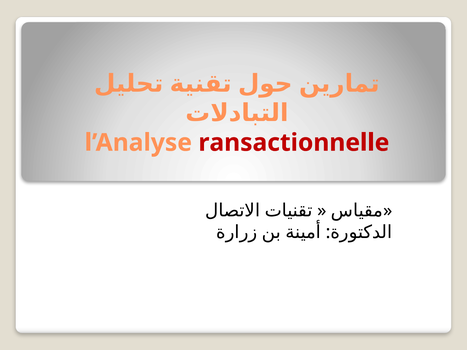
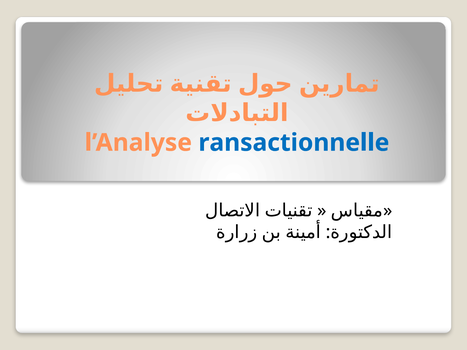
ransactionnelle colour: red -> blue (294, 143)
